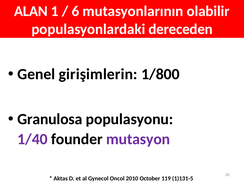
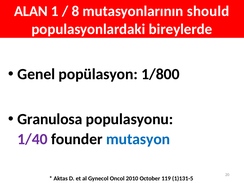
6: 6 -> 8 (75, 11)
olabilir: olabilir -> should (208, 11)
dereceden: dereceden -> bireylerde (181, 29)
girişimlerin: girişimlerin -> popülasyon (98, 74)
mutasyon colour: purple -> blue (138, 139)
